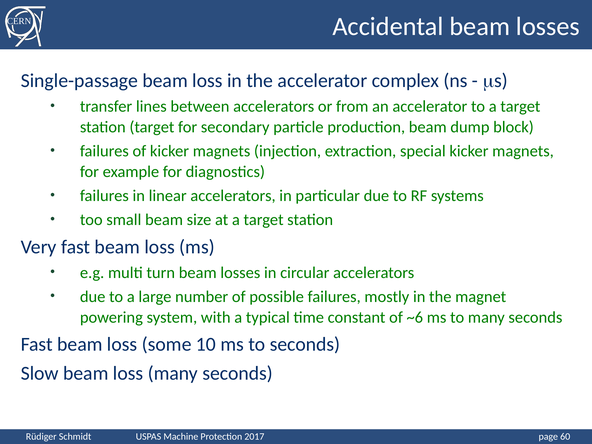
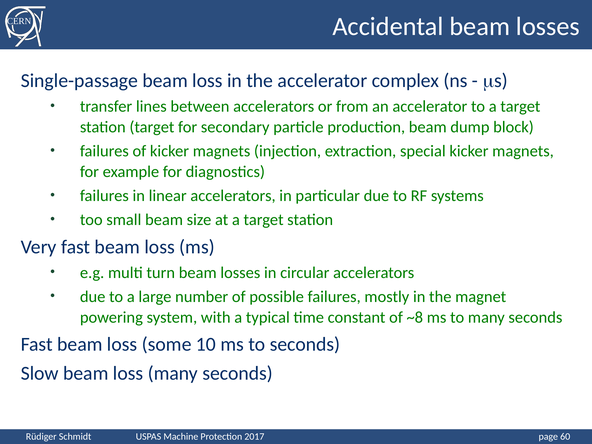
~6: ~6 -> ~8 (415, 317)
